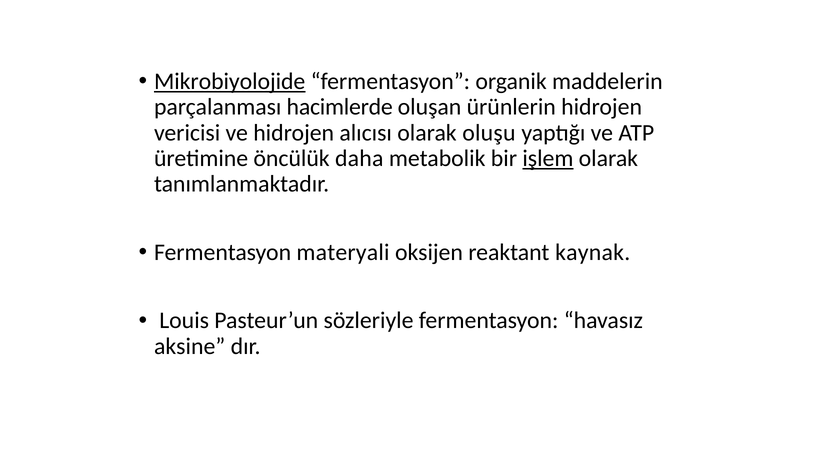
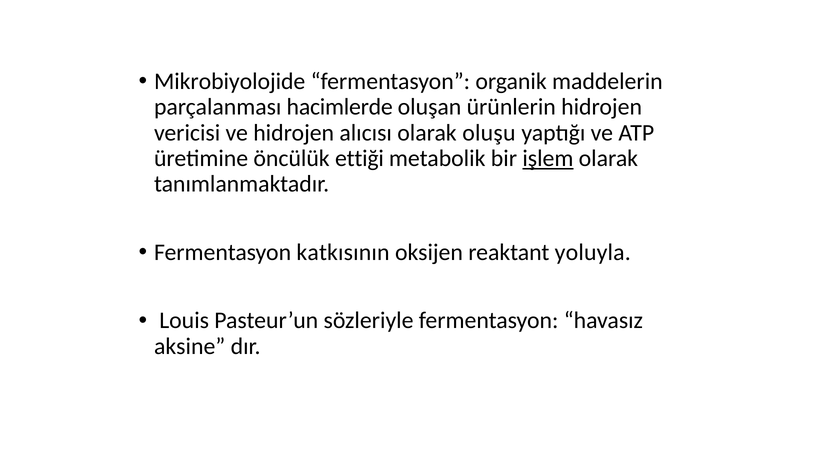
Mikrobiyolojide underline: present -> none (230, 81)
daha: daha -> ettiği (359, 158)
materyali: materyali -> katkısının (343, 252)
kaynak: kaynak -> yoluyla (593, 252)
